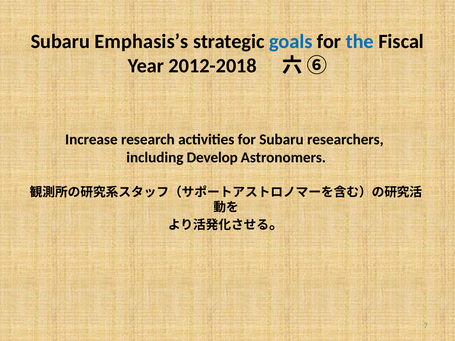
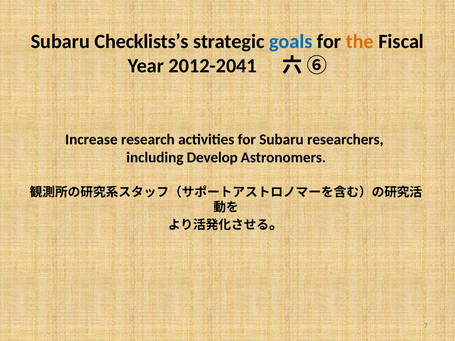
Emphasis’s: Emphasis’s -> Checklists’s (142, 42)
the colour: blue -> orange (360, 42)
2012-2018: 2012-2018 -> 2012-2041 (213, 66)
